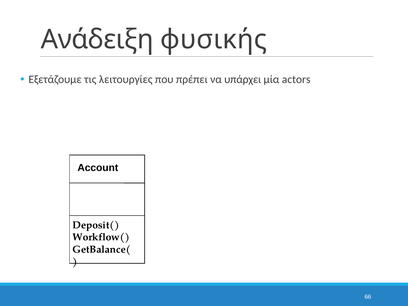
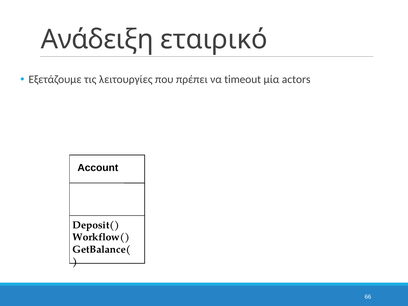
φυσικής: φυσικής -> εταιρικό (214, 39)
υπάρχει: υπάρχει -> timeout (243, 79)
